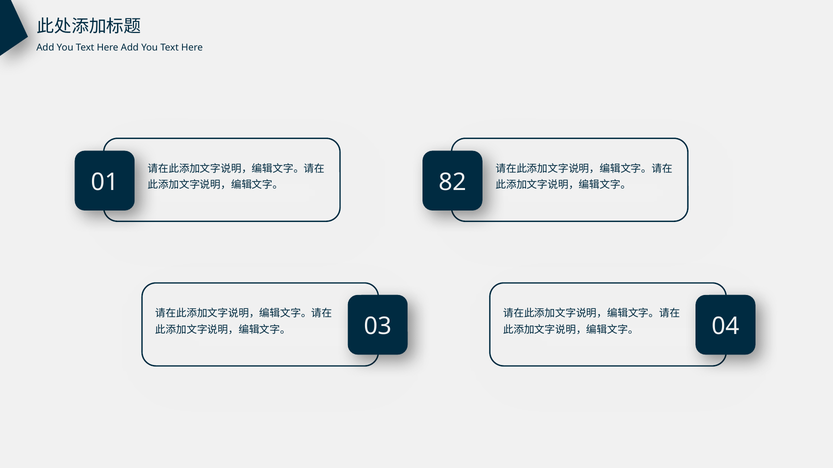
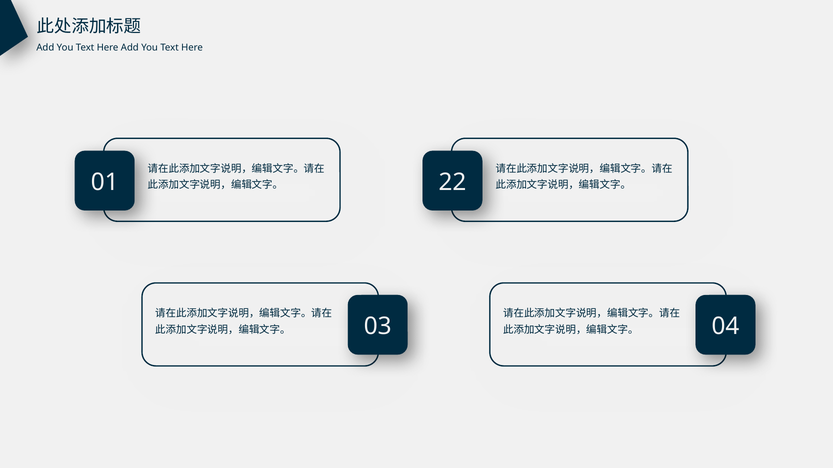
82: 82 -> 22 (452, 183)
